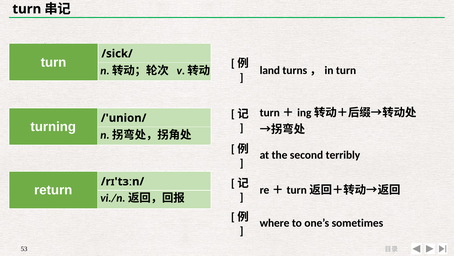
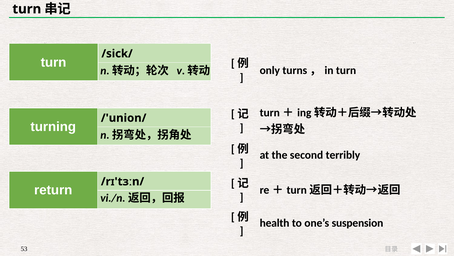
land: land -> only (270, 70)
where: where -> health (275, 222)
sometimes: sometimes -> suspension (357, 222)
